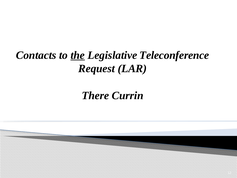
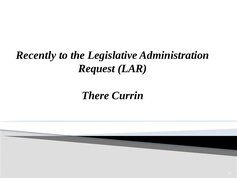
Contacts: Contacts -> Recently (36, 55)
the underline: present -> none (78, 55)
Teleconference: Teleconference -> Administration (174, 55)
